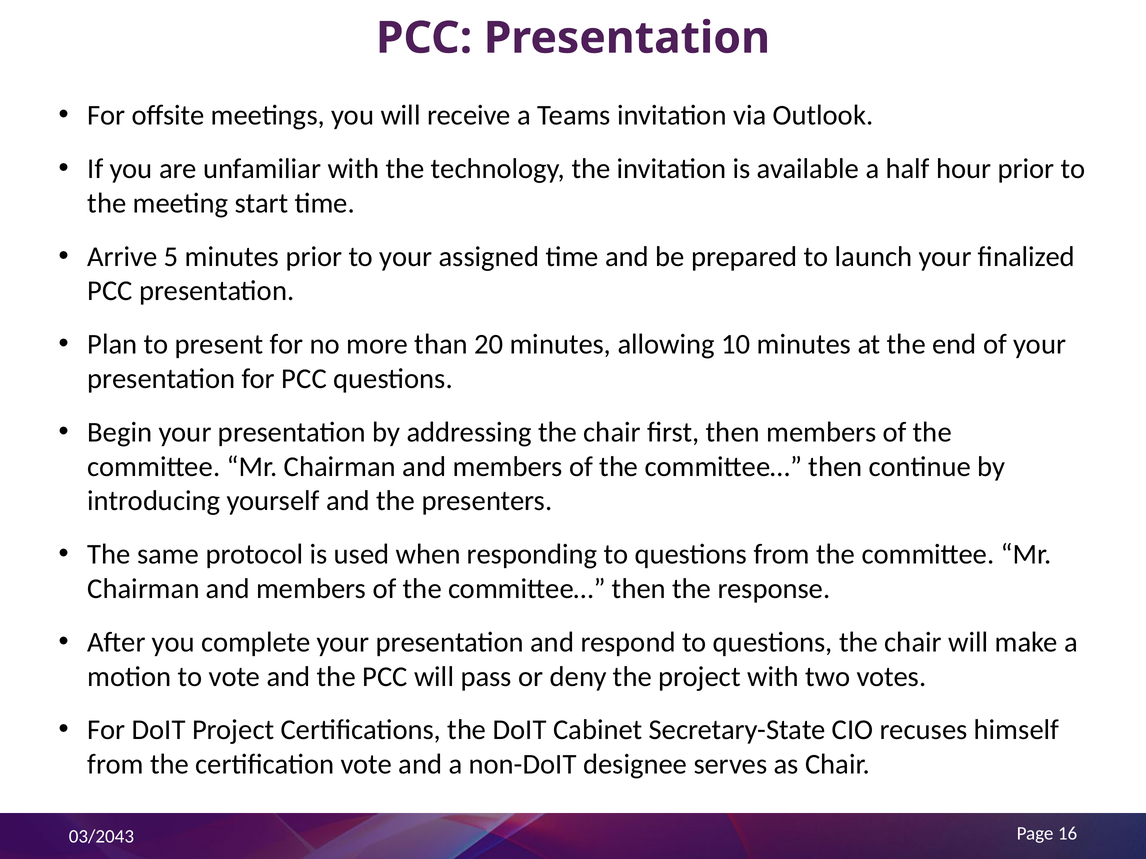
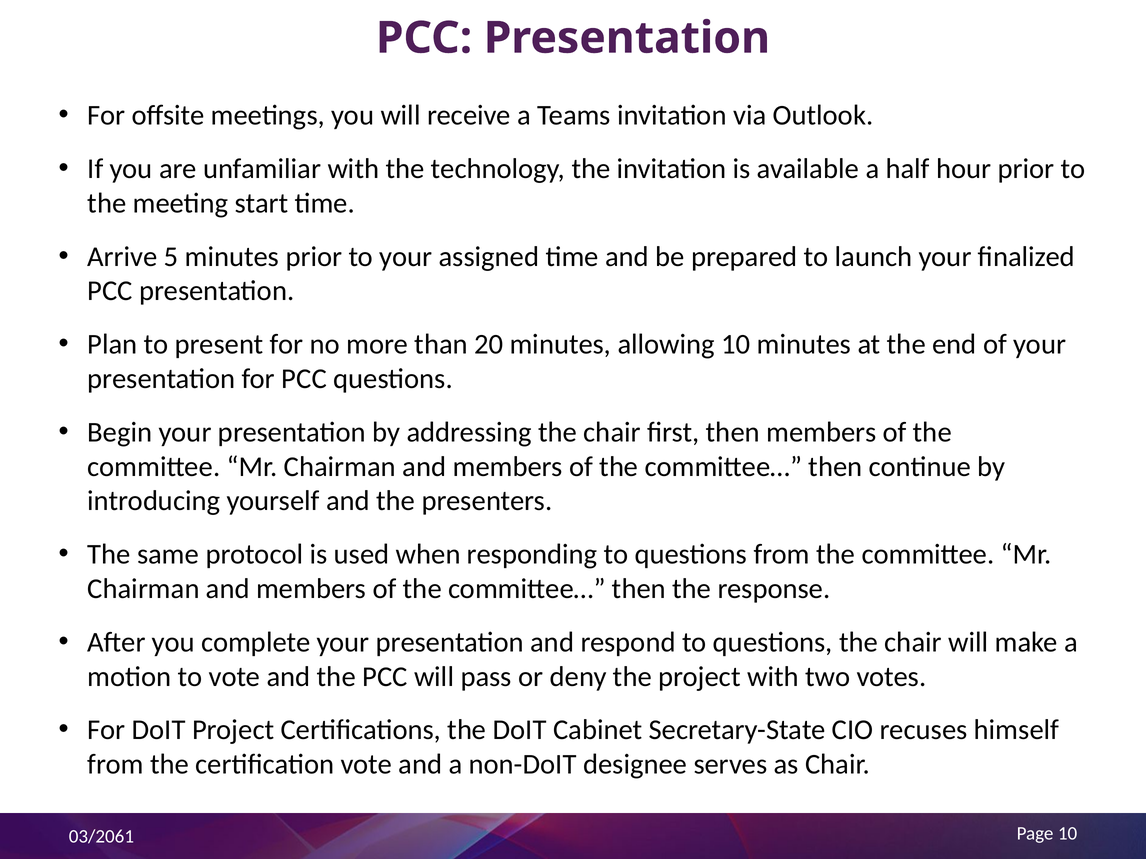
03/2043: 03/2043 -> 03/2061 (101, 837)
Page 16: 16 -> 10 (1068, 834)
